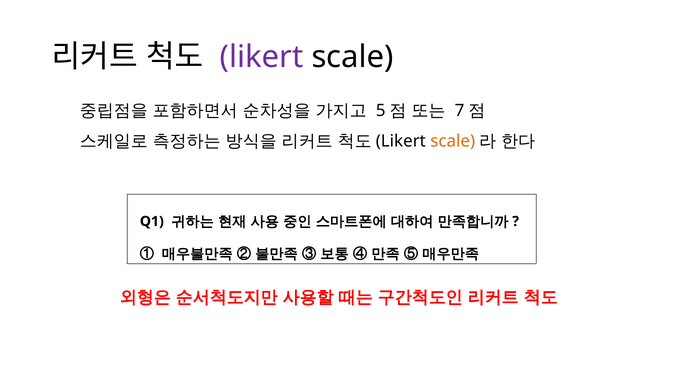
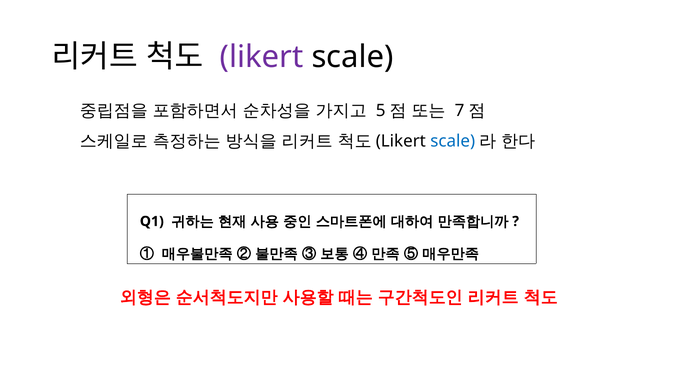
scale colour: orange -> blue (453, 141)
